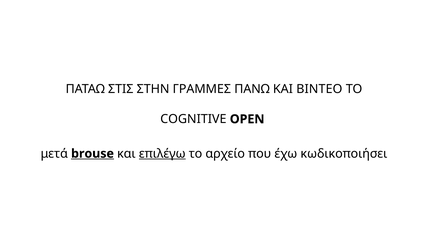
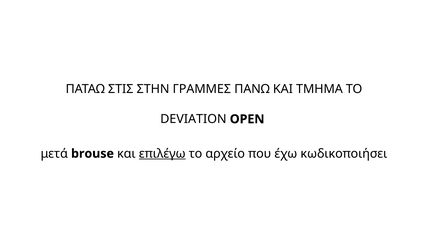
ΒΙΝΤΕΟ: ΒΙΝΤΕΟ -> ΤΜΗΜΑ (319, 89)
COGNITIVE: COGNITIVE -> DEVIATION (193, 119)
brouse underline: present -> none (92, 153)
